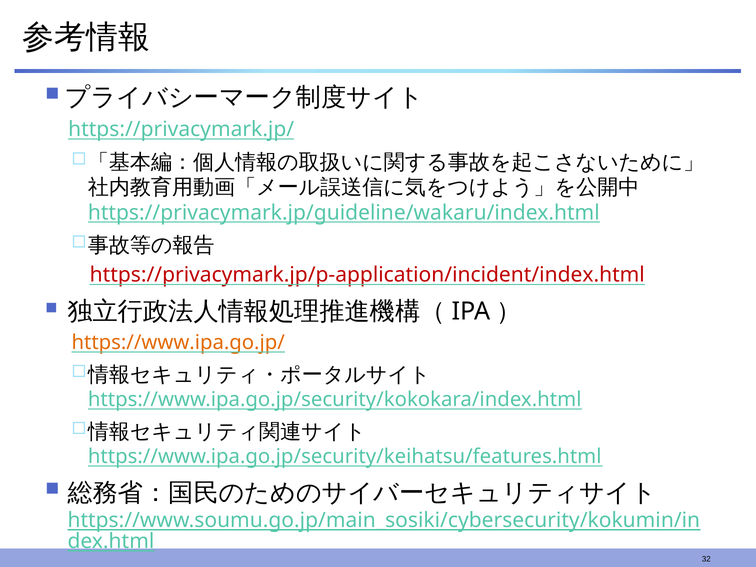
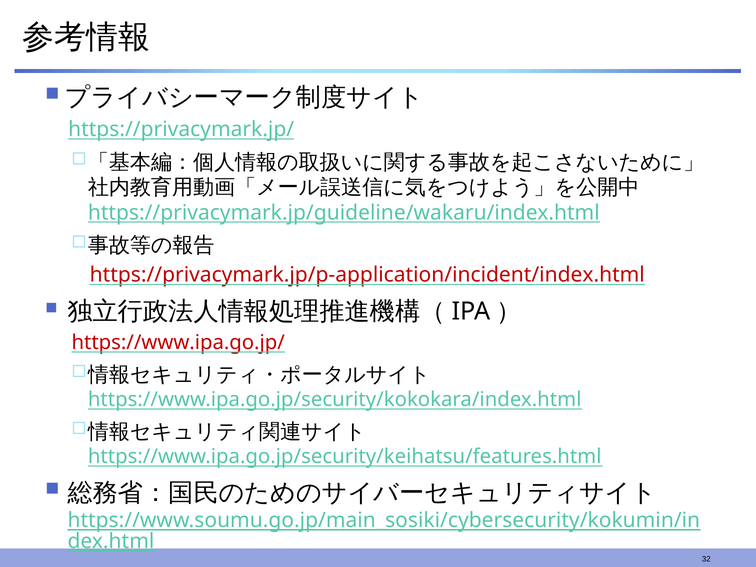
https://www.ipa.go.jp/ colour: orange -> red (178, 343)
